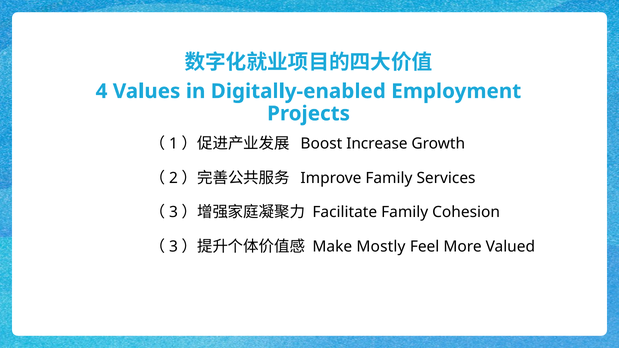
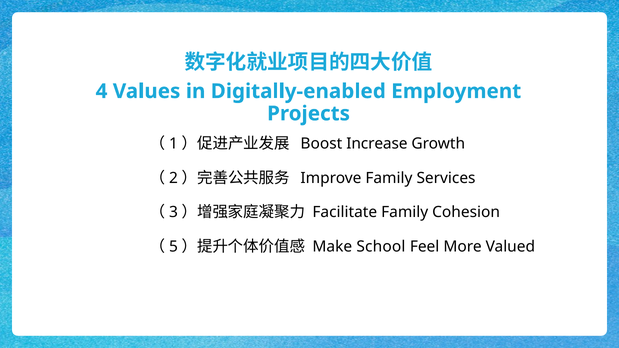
3: 3 -> 5 (173, 247)
Mostly: Mostly -> School (381, 247)
